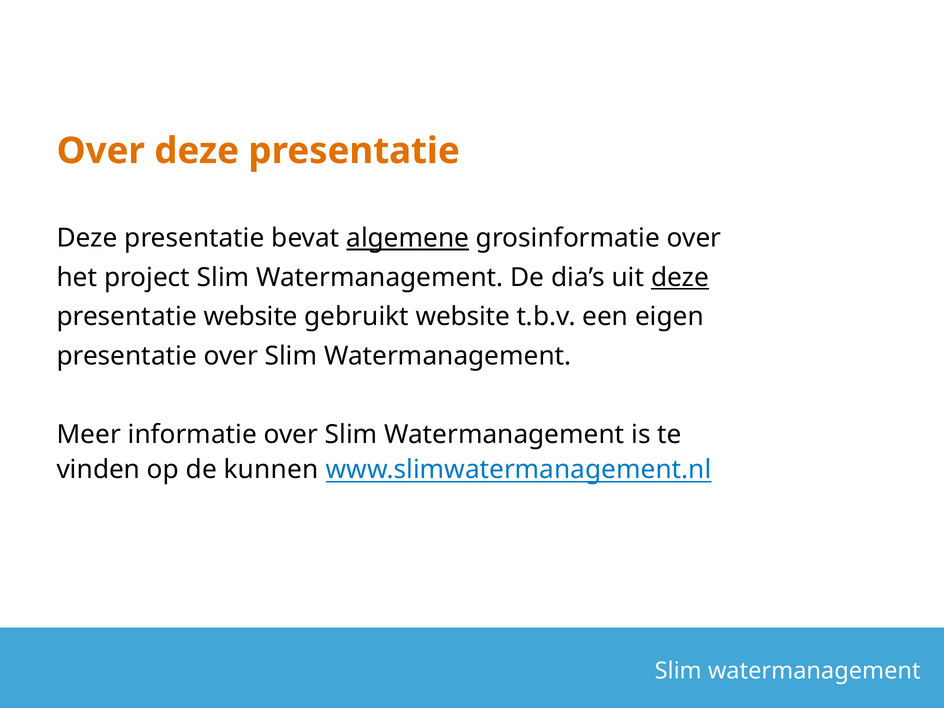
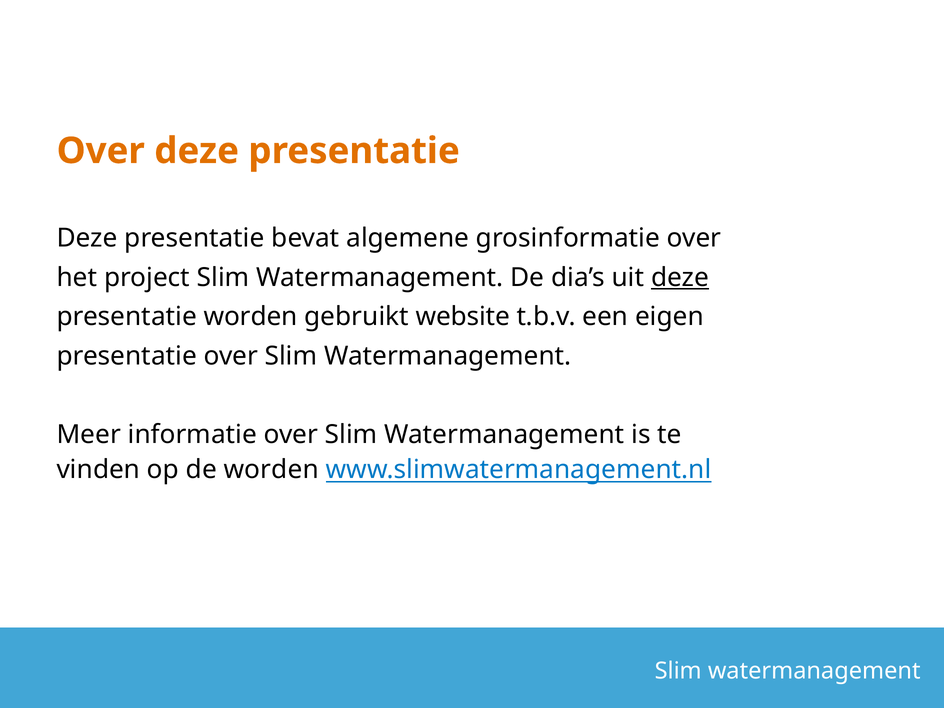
algemene underline: present -> none (408, 238)
presentatie website: website -> worden (251, 317)
de kunnen: kunnen -> worden (271, 470)
